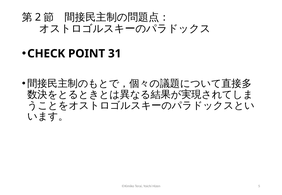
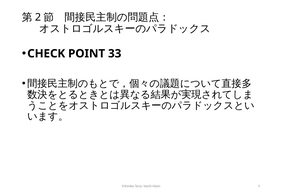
31: 31 -> 33 (115, 54)
